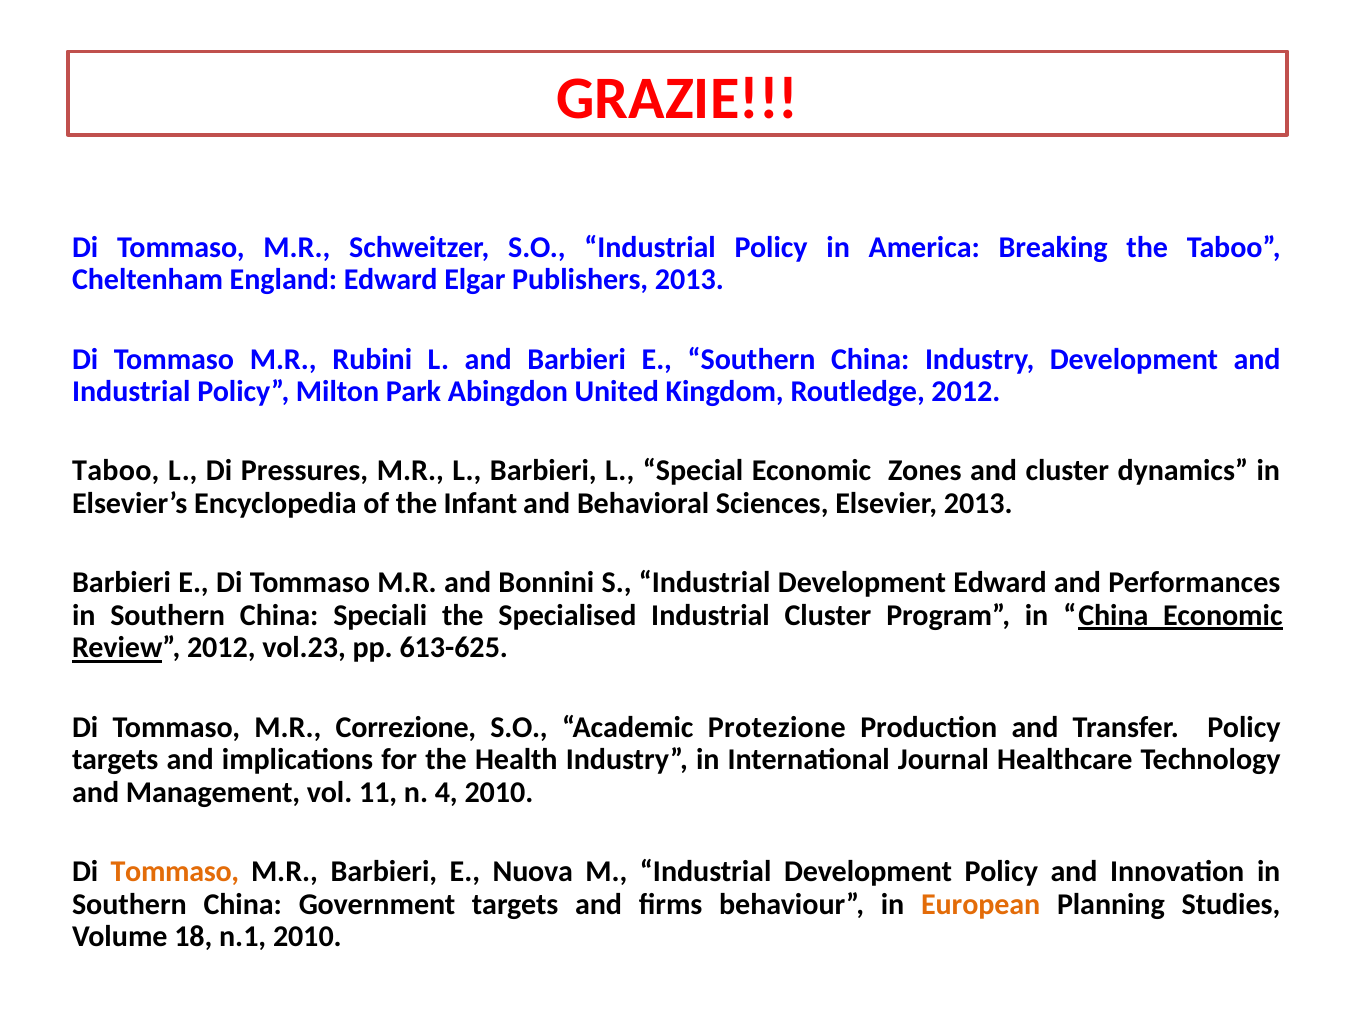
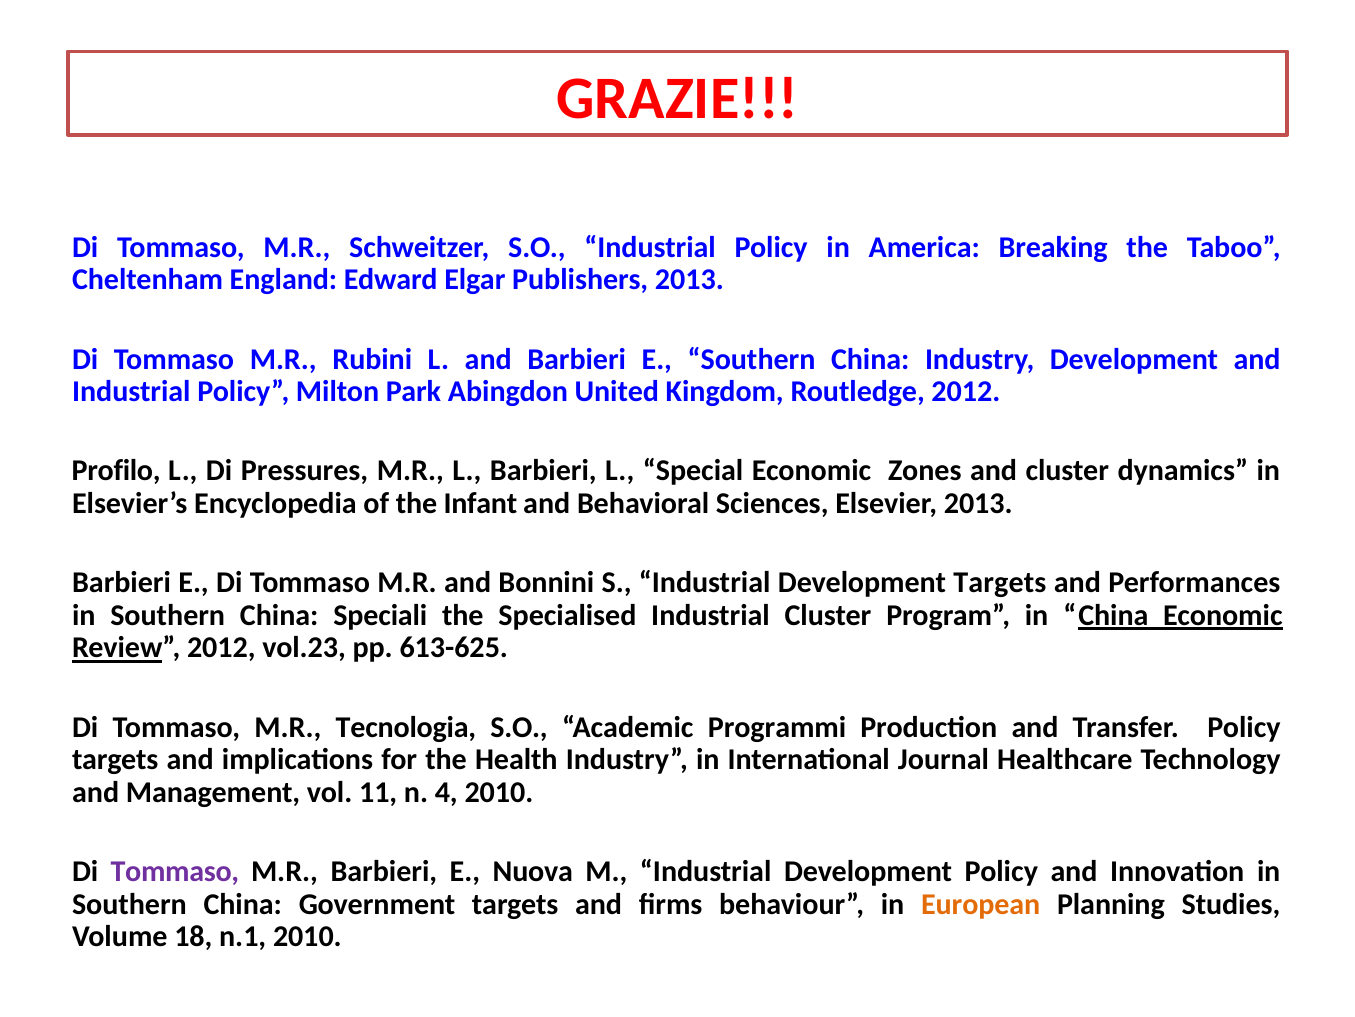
Taboo: Taboo -> Profilo (116, 471)
Development Edward: Edward -> Targets (1000, 583)
Correzione: Correzione -> Tecnologia (406, 727)
Protezione: Protezione -> Programmi (777, 727)
Tommaso colour: orange -> purple (175, 871)
